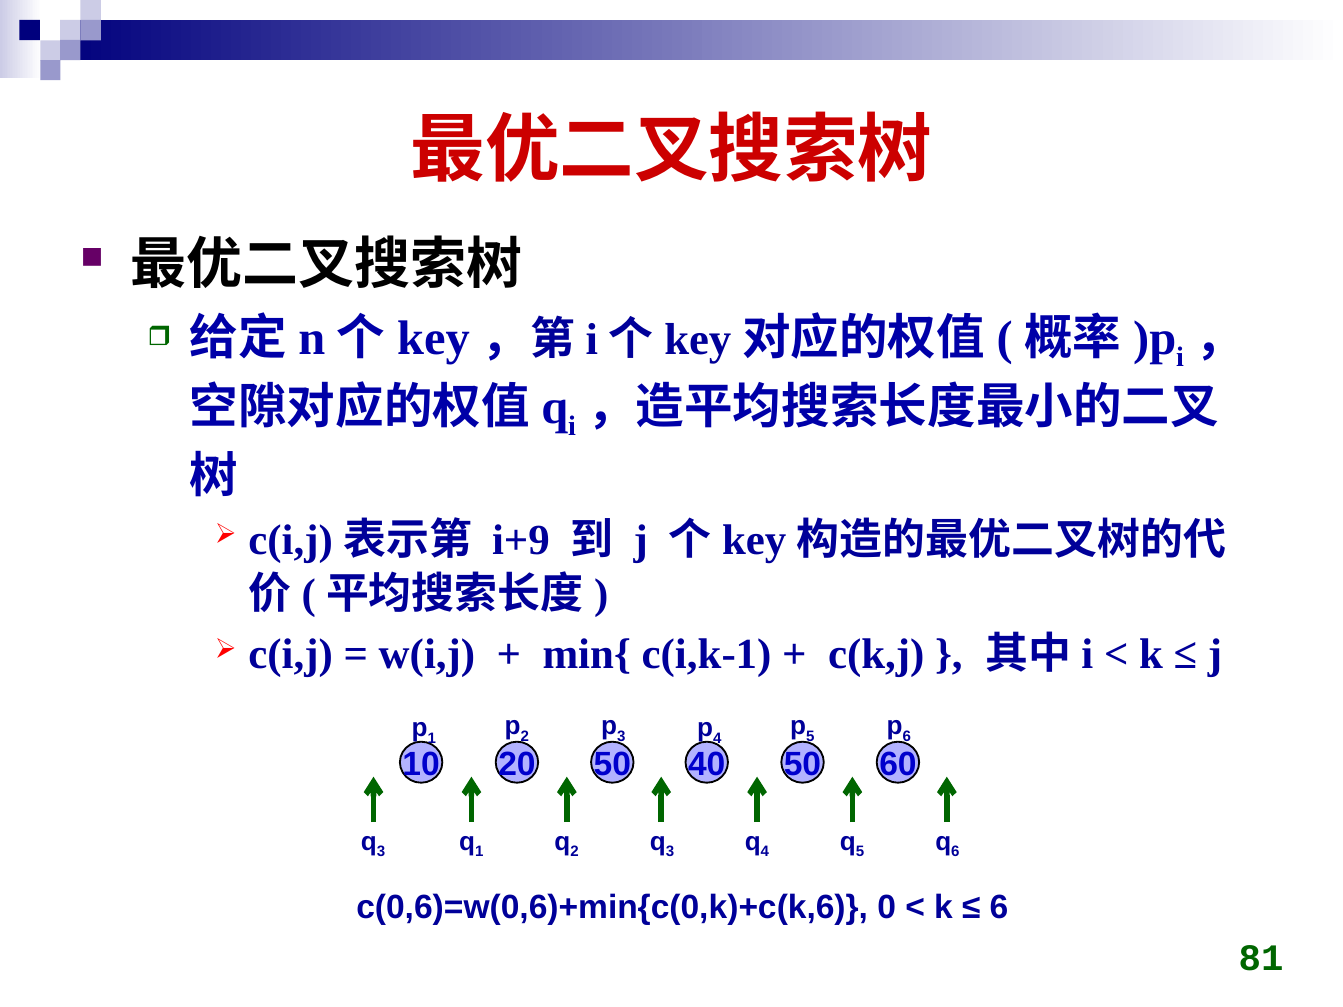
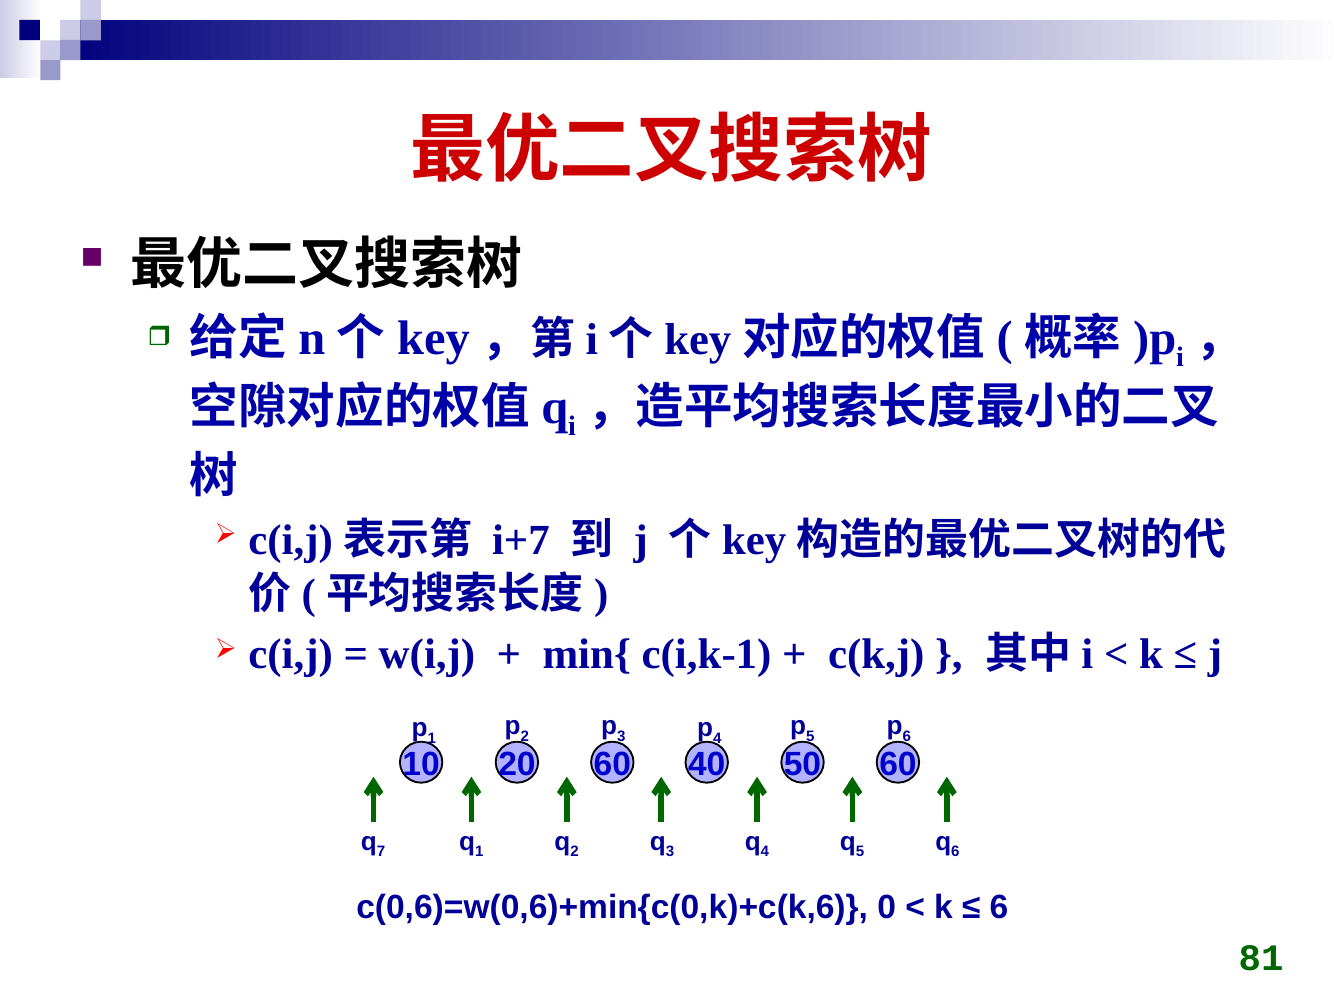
i+9: i+9 -> i+7 (521, 540)
20 50: 50 -> 60 (612, 765)
3: 3 -> 7 (381, 852)
